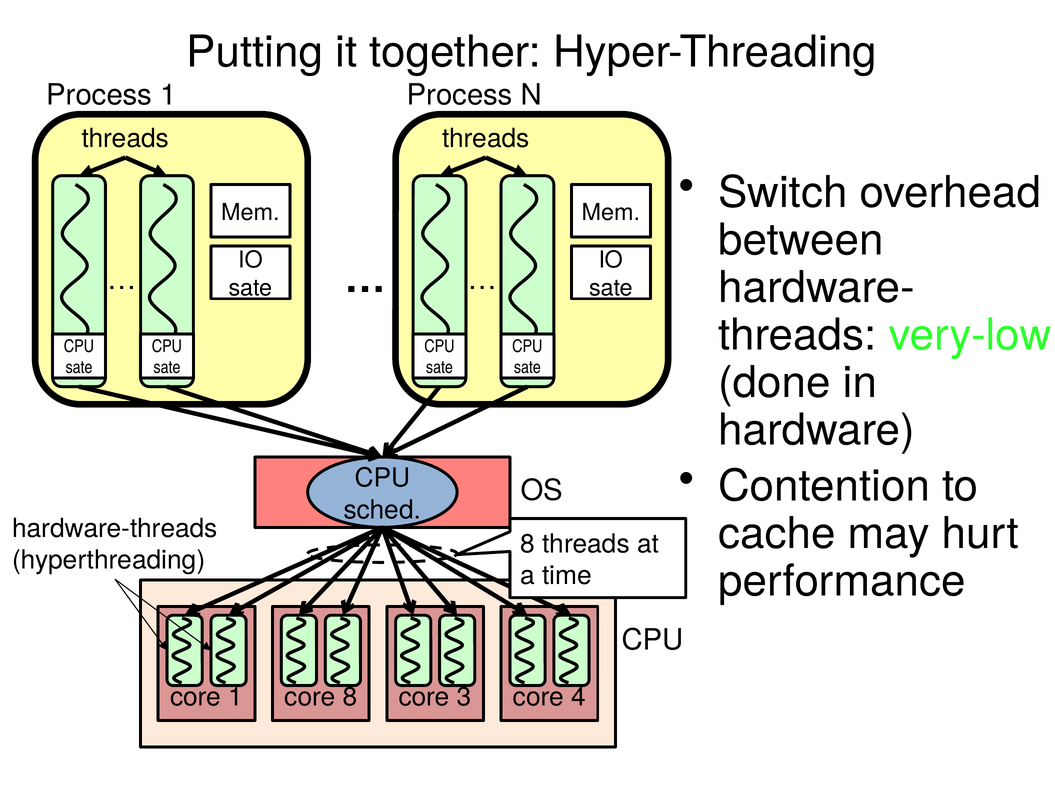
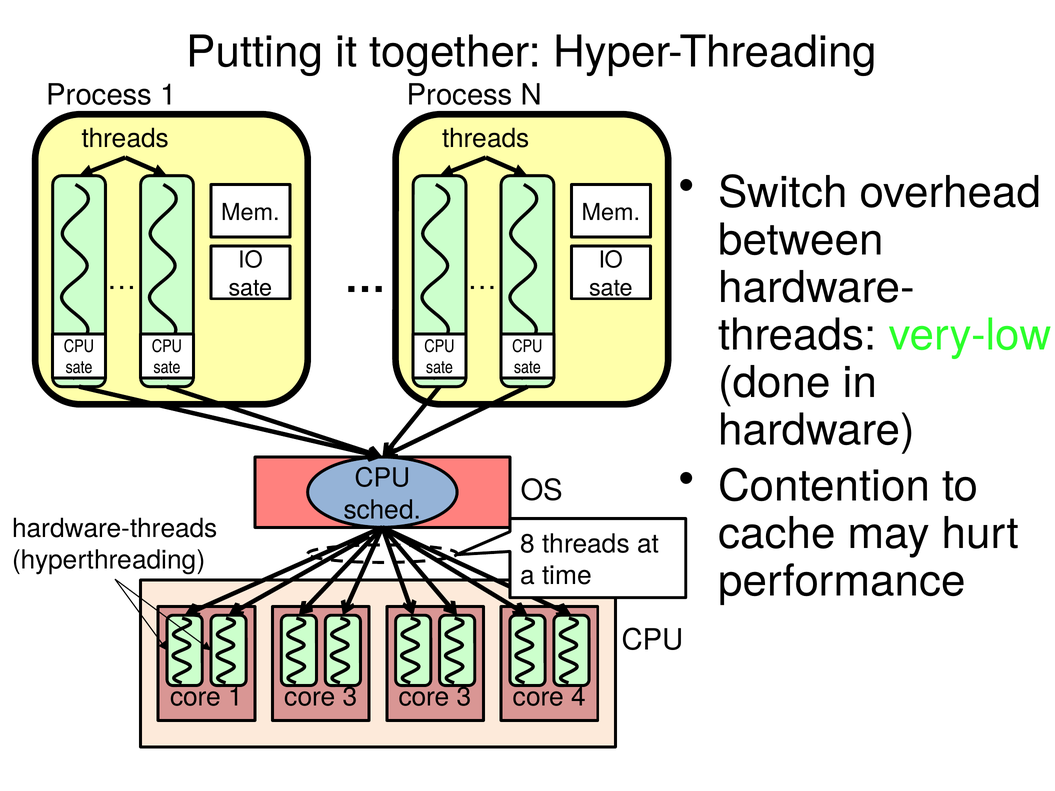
8: 8 -> 3 (350, 697)
